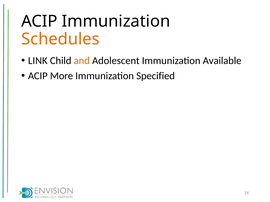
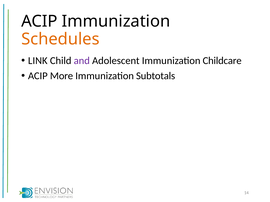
and colour: orange -> purple (82, 61)
Available: Available -> Childcare (222, 61)
Specified: Specified -> Subtotals (156, 76)
